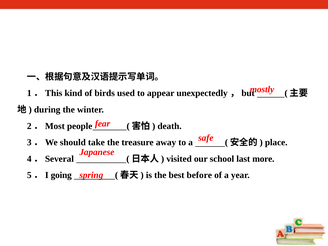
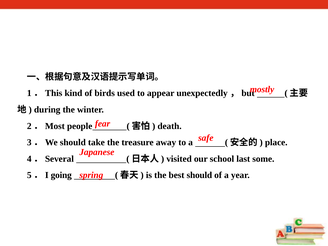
more: more -> some (263, 159)
best before: before -> should (199, 175)
